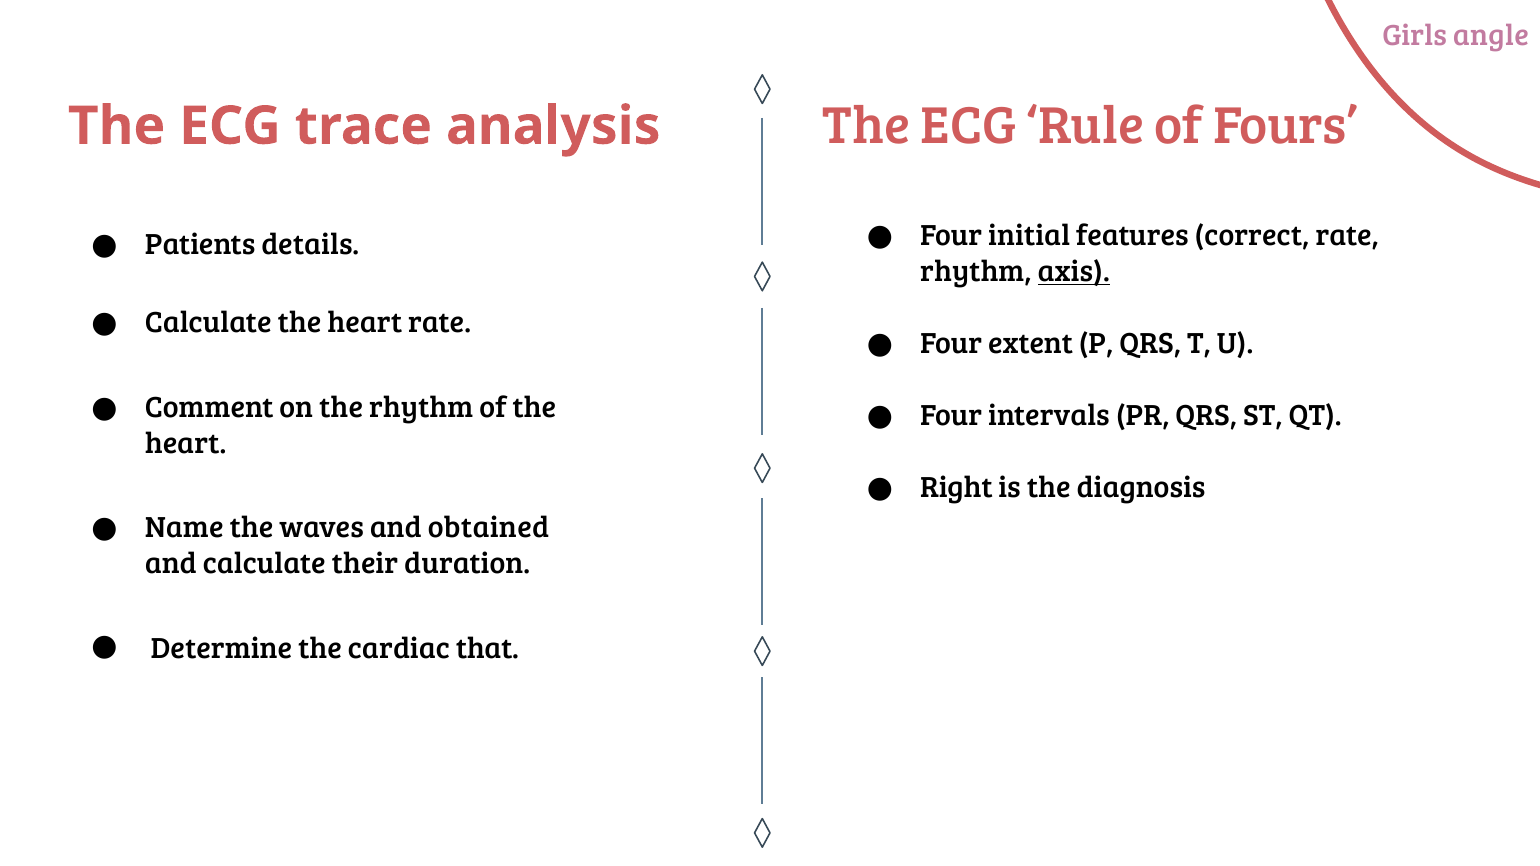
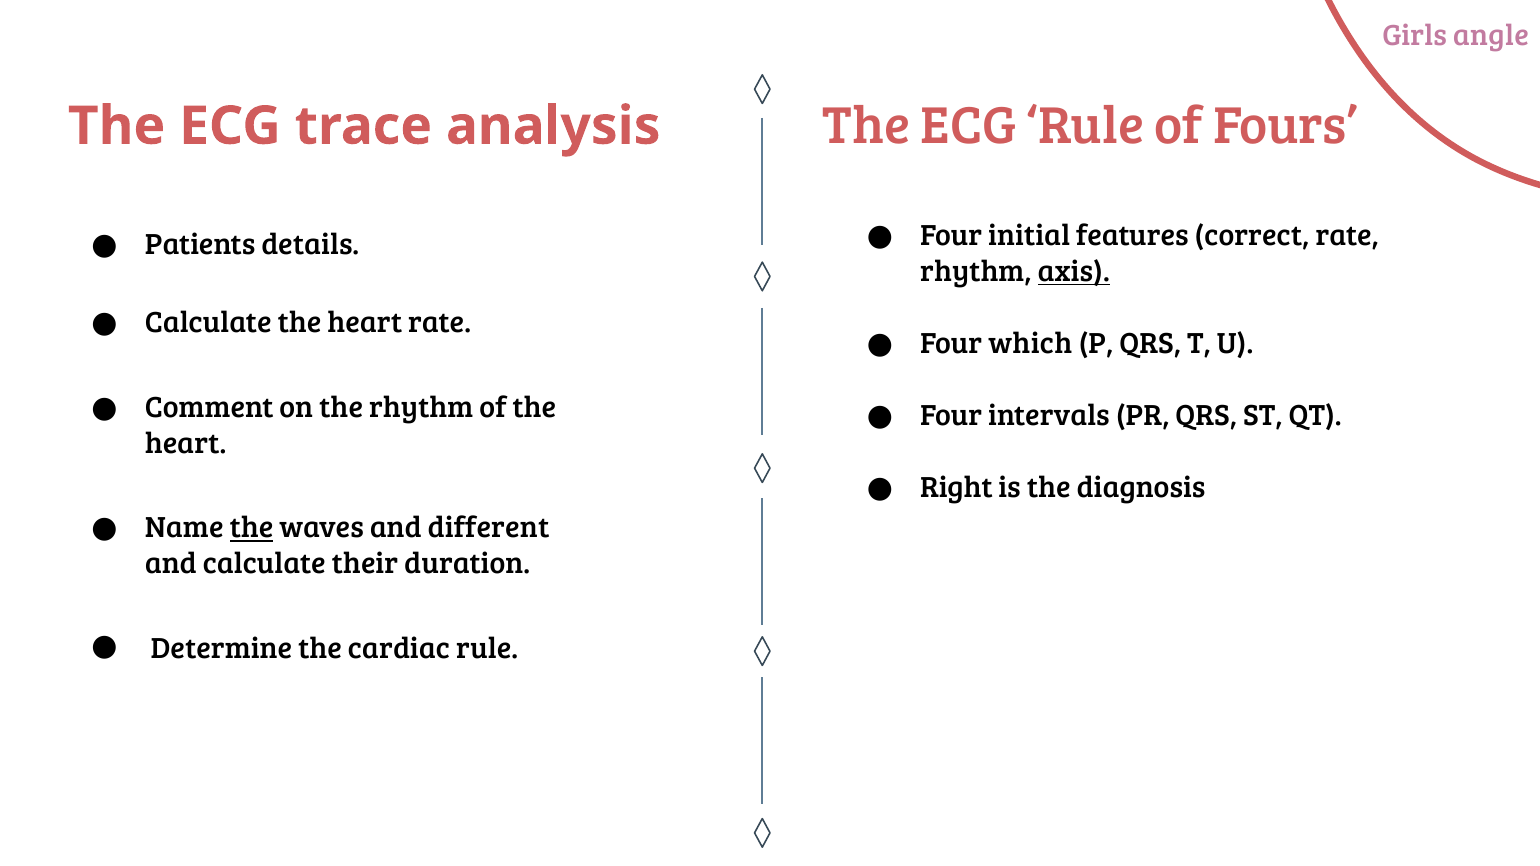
extent: extent -> which (1030, 344)
the underline: none -> present (251, 528)
obtained: obtained -> different (489, 528)
cardiac that: that -> rule (487, 649)
